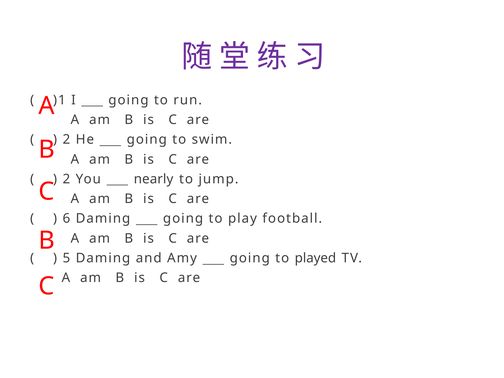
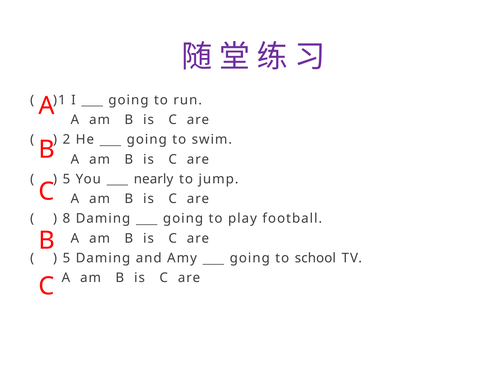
2: 2 -> 5 (66, 179)
6: 6 -> 8 (66, 219)
played: played -> school (315, 258)
